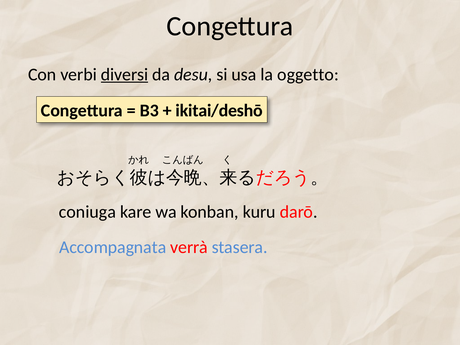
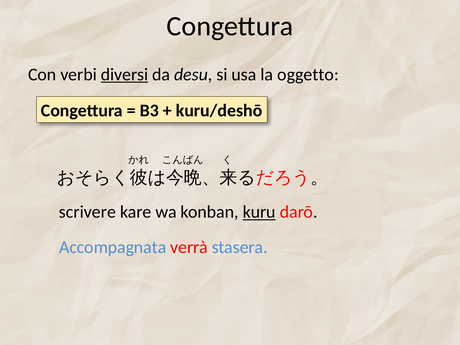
ikitai/deshō: ikitai/deshō -> kuru/deshō (219, 111)
coniuga: coniuga -> scrivere (87, 212)
kuru underline: none -> present (259, 212)
